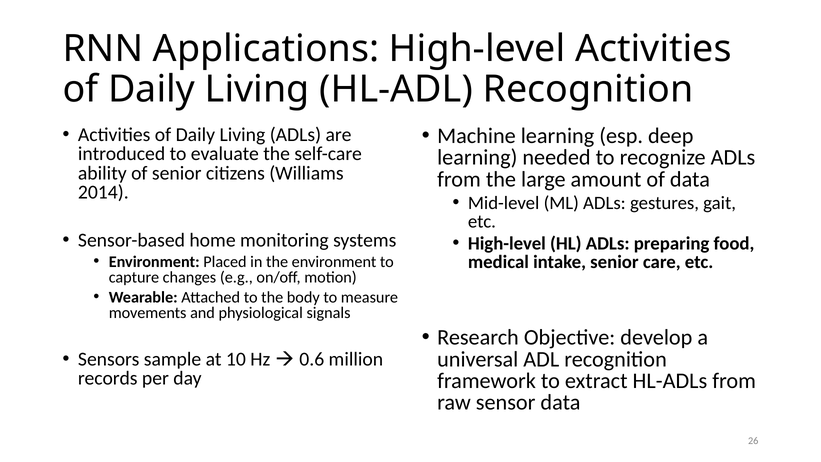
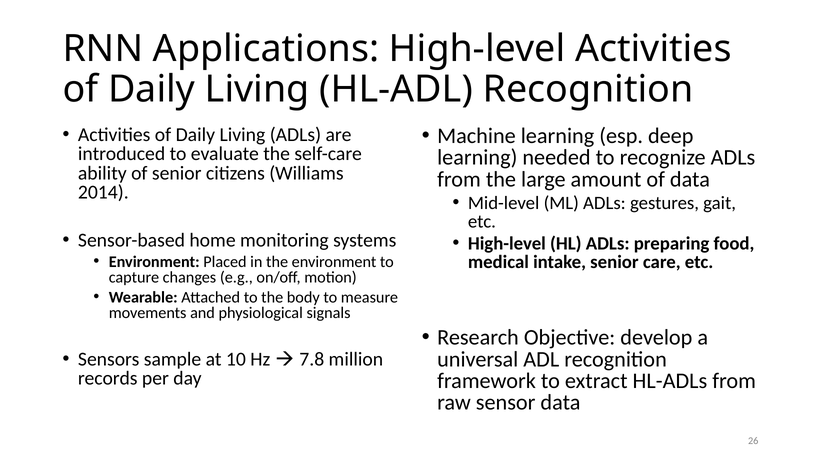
0.6: 0.6 -> 7.8 (312, 359)
